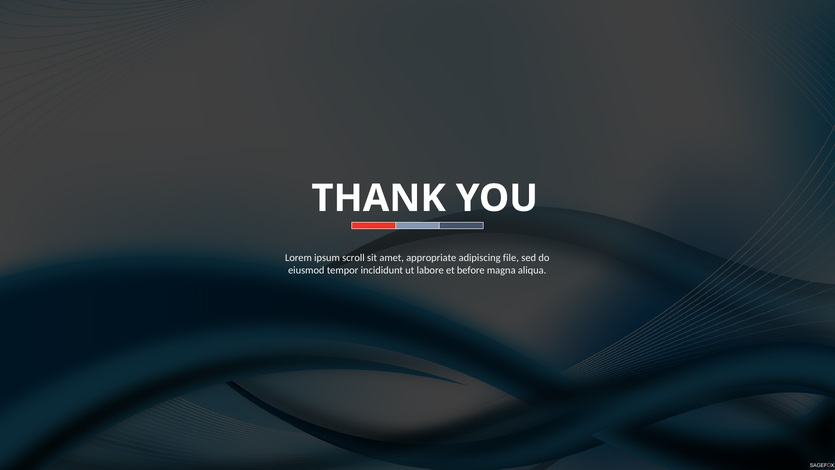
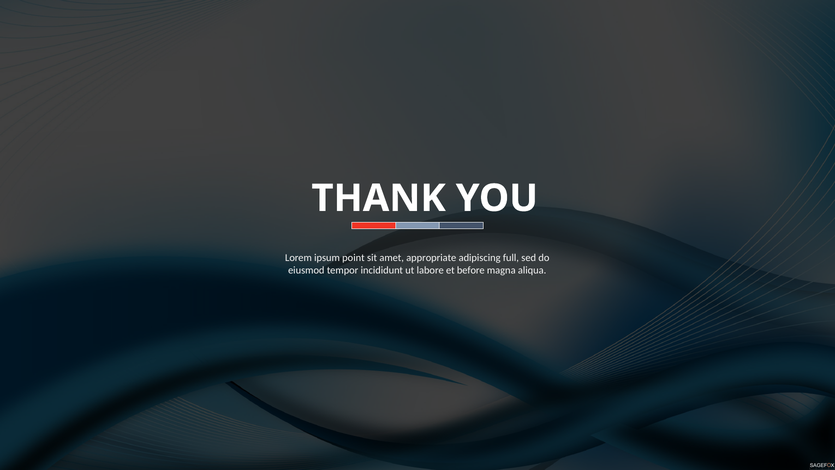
scroll: scroll -> point (353, 258)
file: file -> full (511, 258)
